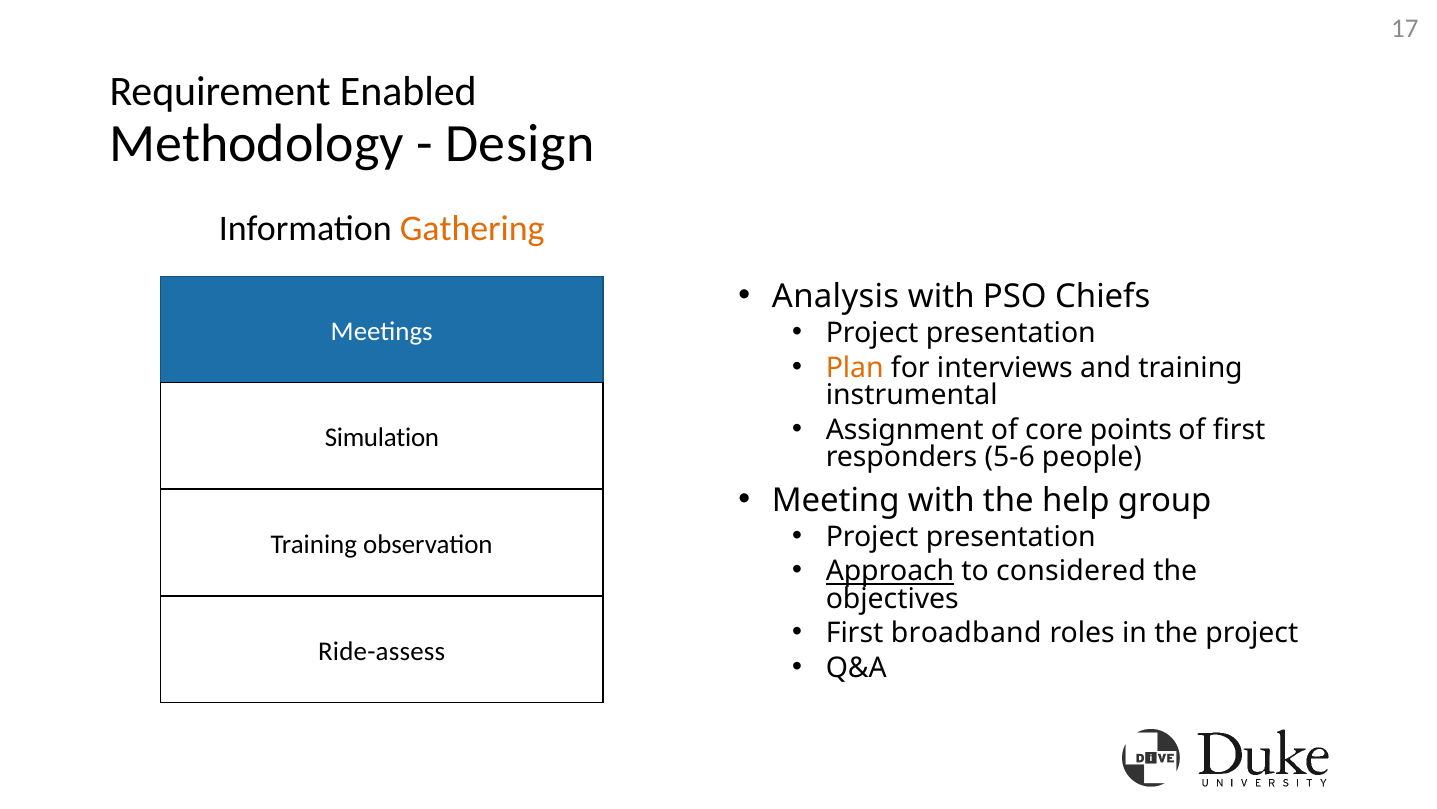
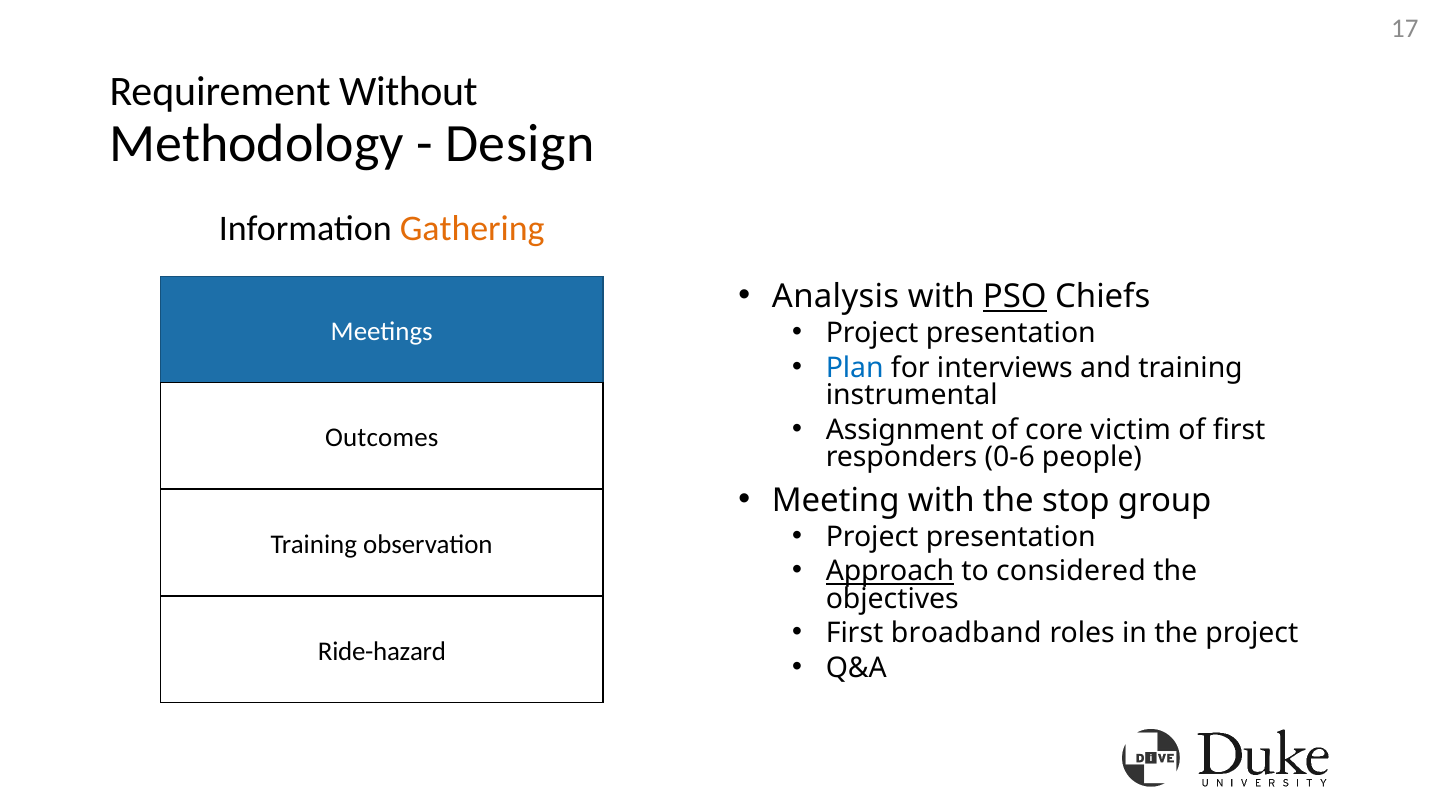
Enabled: Enabled -> Without (408, 92)
PSO underline: none -> present (1015, 296)
Plan colour: orange -> blue (855, 367)
points: points -> victim (1131, 429)
Simulation: Simulation -> Outcomes (382, 437)
5-6: 5-6 -> 0-6 (1010, 457)
help: help -> stop (1076, 500)
Ride-assess: Ride-assess -> Ride-hazard (382, 651)
